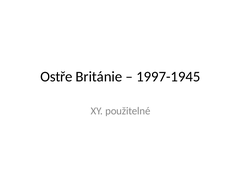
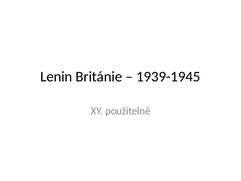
Ostře: Ostře -> Lenin (56, 77)
1997-1945: 1997-1945 -> 1939-1945 (168, 77)
